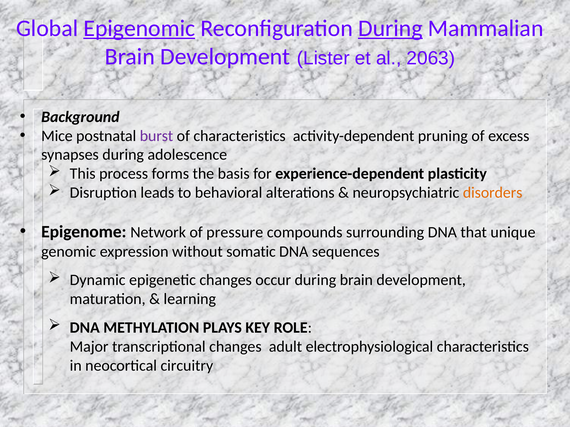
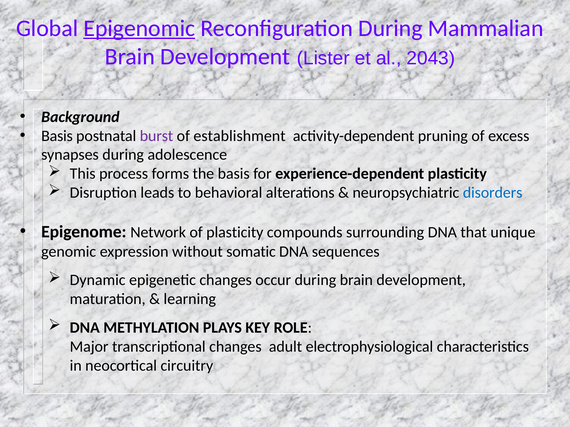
During underline: present -> none (390, 28)
2063: 2063 -> 2043 (431, 58)
Mice: Mice -> Basis (57, 136)
of characteristics: characteristics -> establishment (240, 136)
disorders colour: orange -> blue (493, 193)
of pressure: pressure -> plasticity (235, 233)
